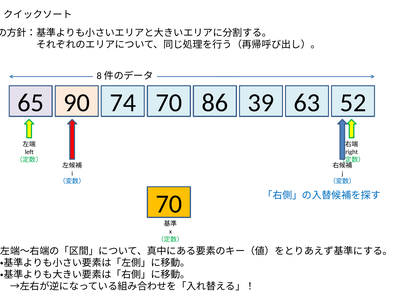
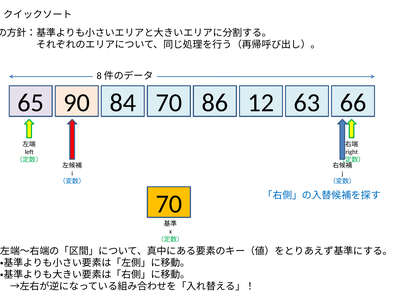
74: 74 -> 84 (123, 103)
39: 39 -> 12 (261, 103)
52: 52 -> 66 (353, 103)
